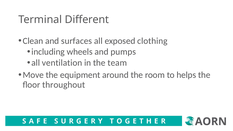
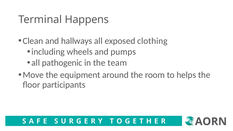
Different: Different -> Happens (87, 20)
surfaces: surfaces -> hallways (77, 41)
ventilation: ventilation -> pathogenic (62, 63)
throughout: throughout -> participants (64, 85)
